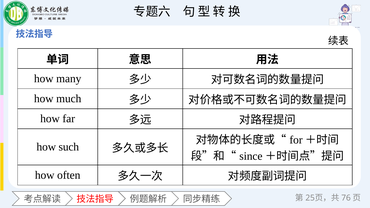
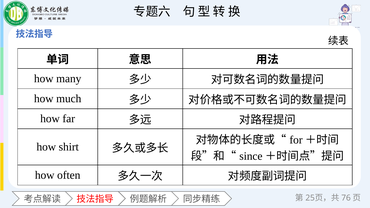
such: such -> shirt (69, 147)
